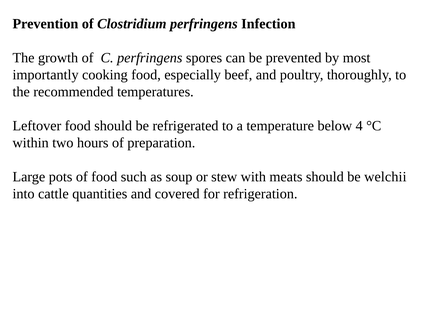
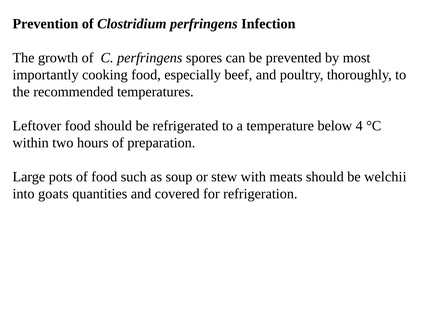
cattle: cattle -> goats (53, 194)
